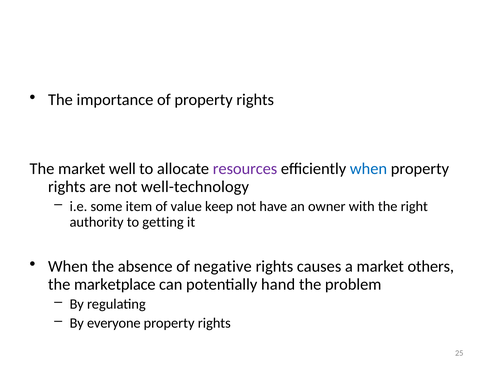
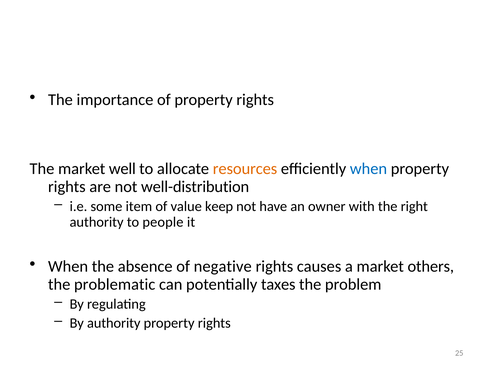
resources colour: purple -> orange (245, 169)
well-technology: well-technology -> well-distribution (195, 186)
getting: getting -> people (163, 222)
marketplace: marketplace -> problematic (115, 284)
hand: hand -> taxes (278, 284)
By everyone: everyone -> authority (114, 323)
